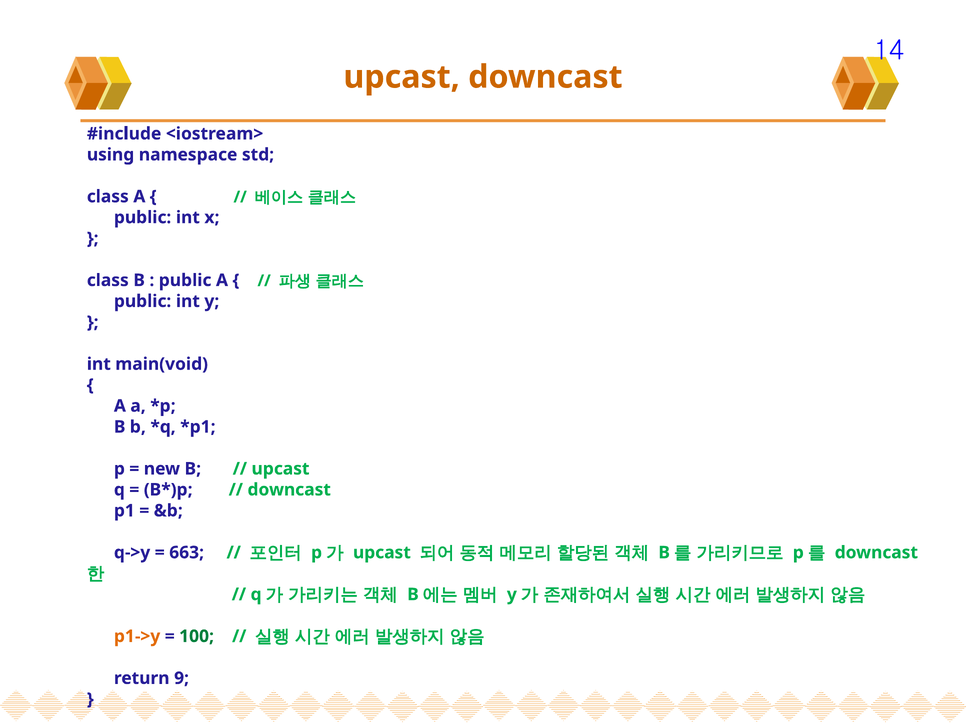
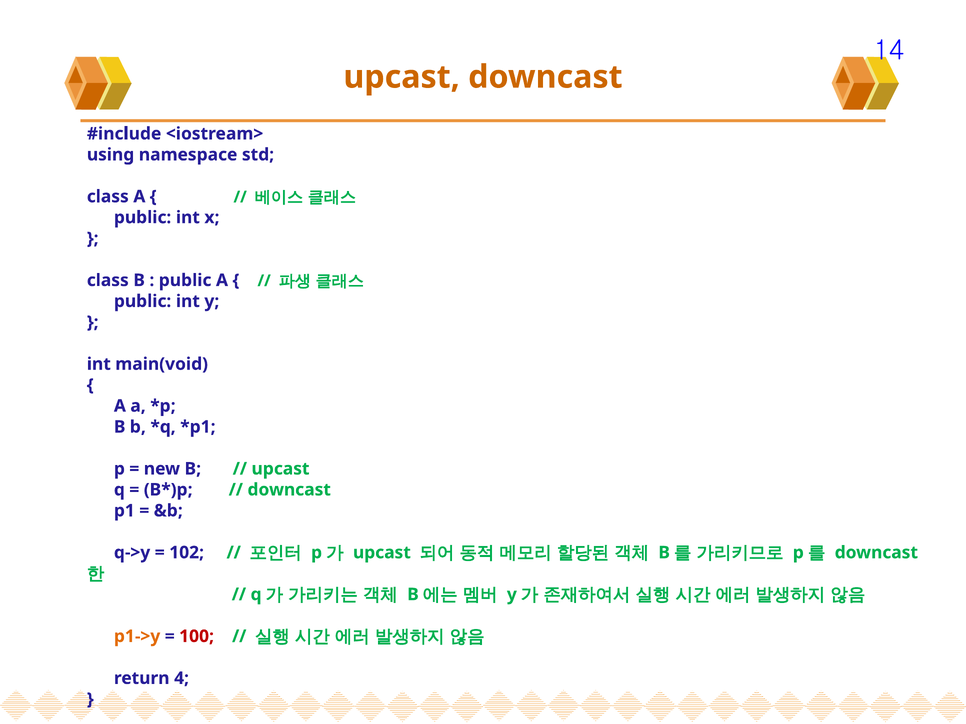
663: 663 -> 102 (187, 553)
100 colour: green -> red (197, 637)
9: 9 -> 4 (182, 679)
